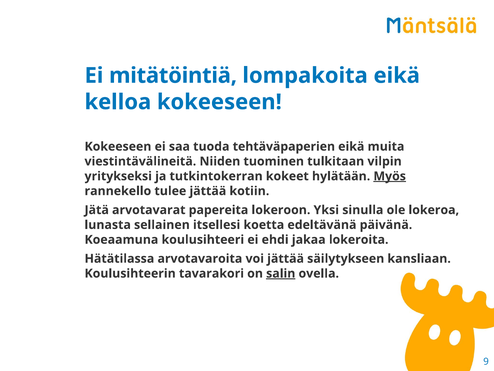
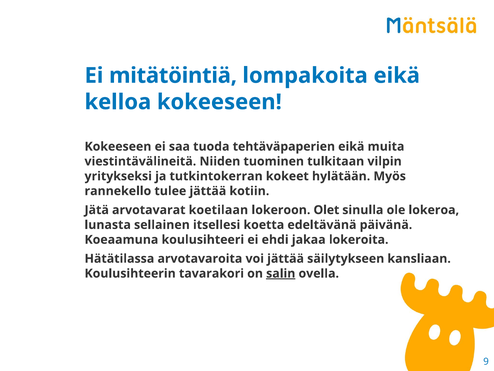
Myös underline: present -> none (390, 176)
papereita: papereita -> koetilaan (218, 210)
Yksi: Yksi -> Olet (326, 210)
